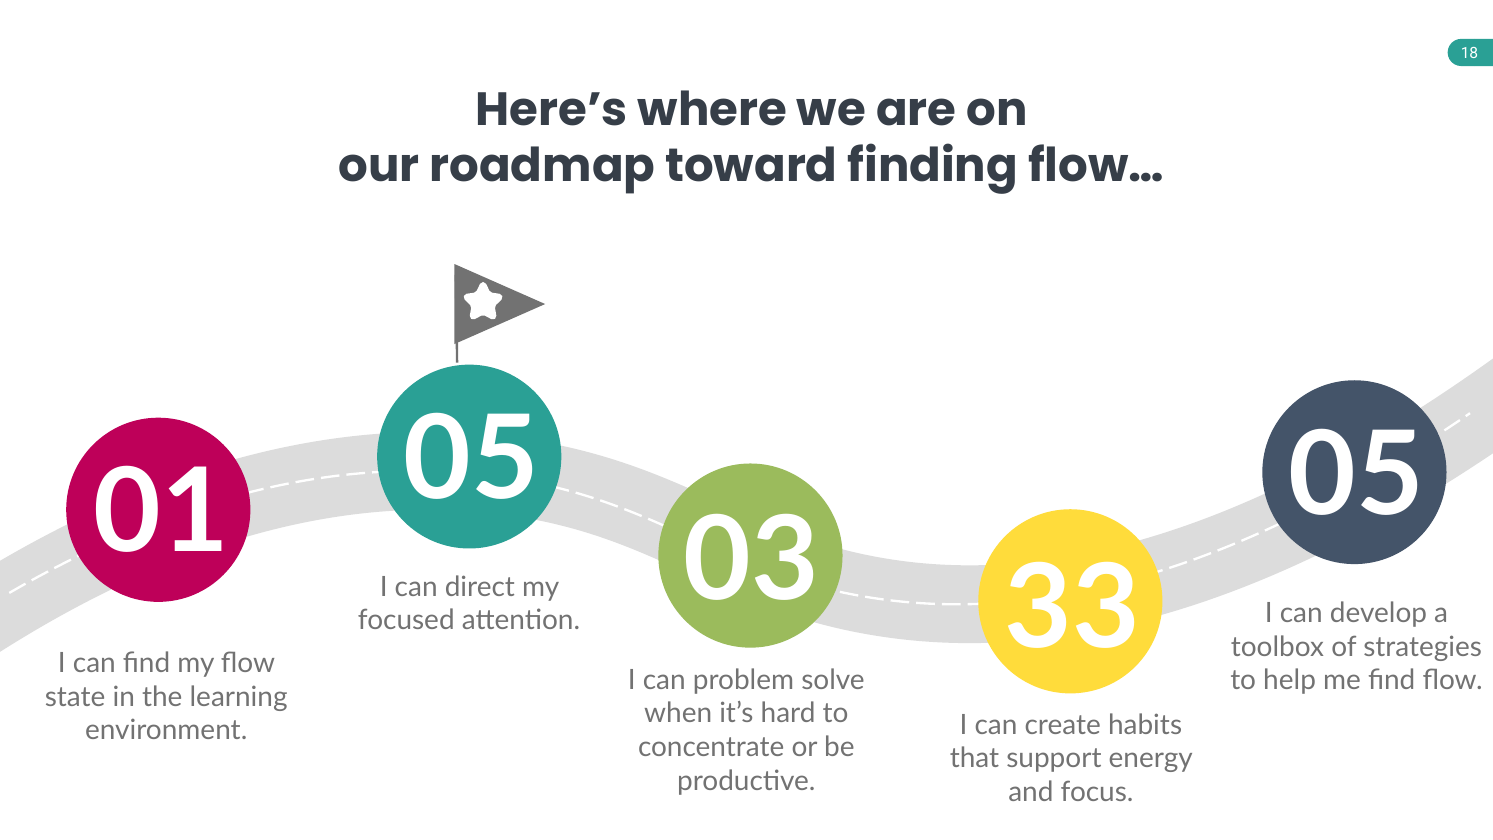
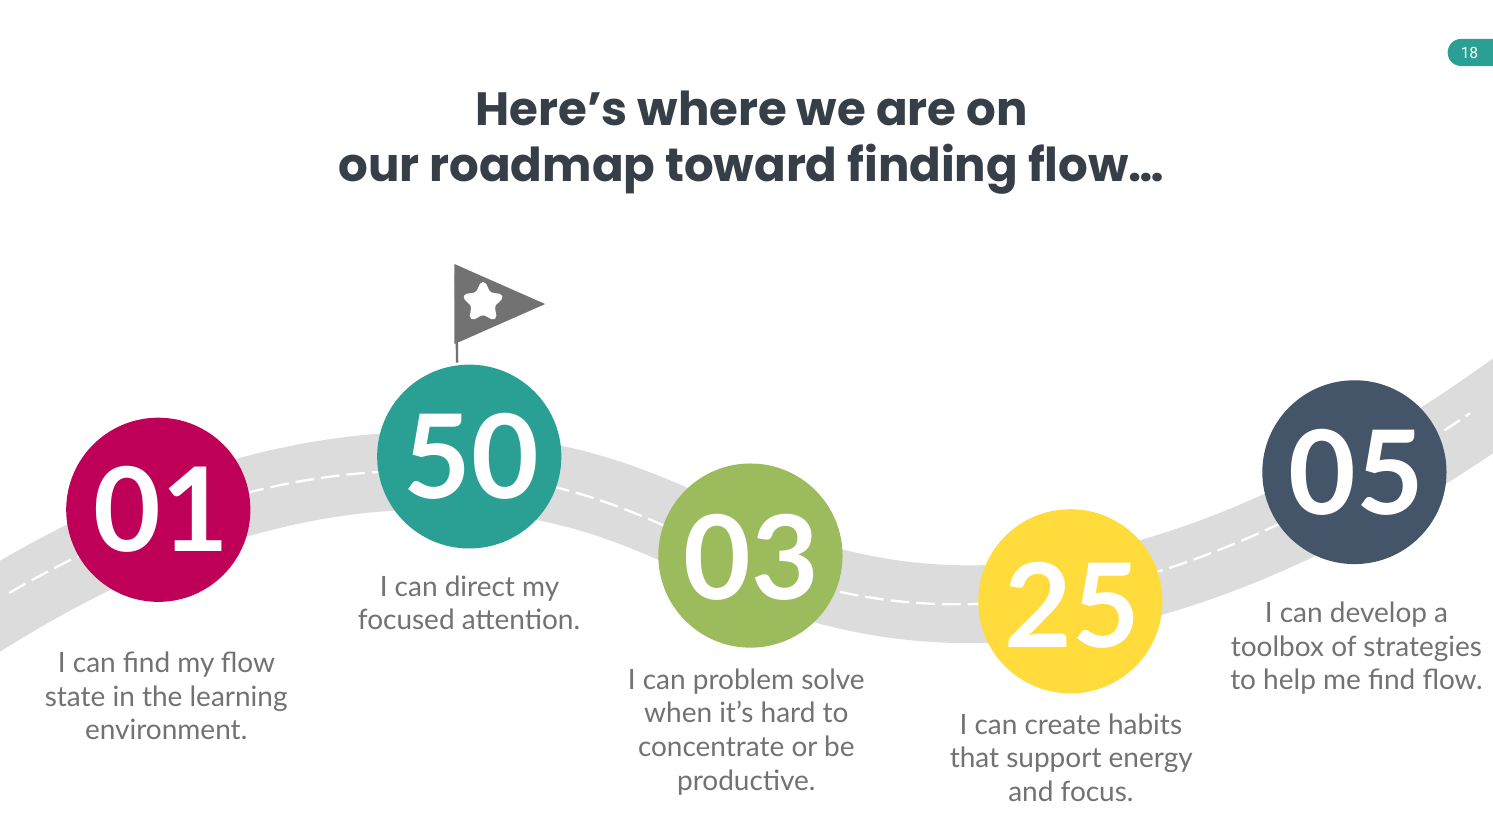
01 05: 05 -> 50 (471, 460)
33: 33 -> 25 (1072, 609)
